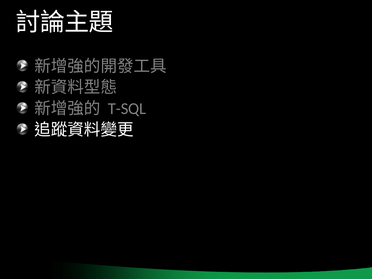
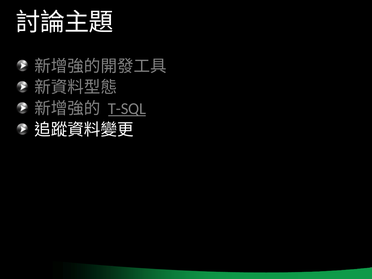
T-SQL underline: none -> present (127, 109)
